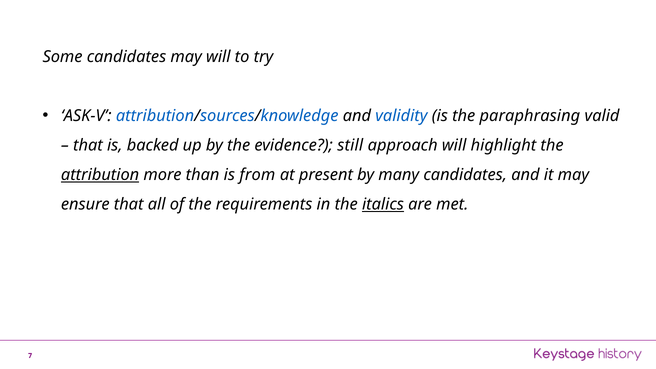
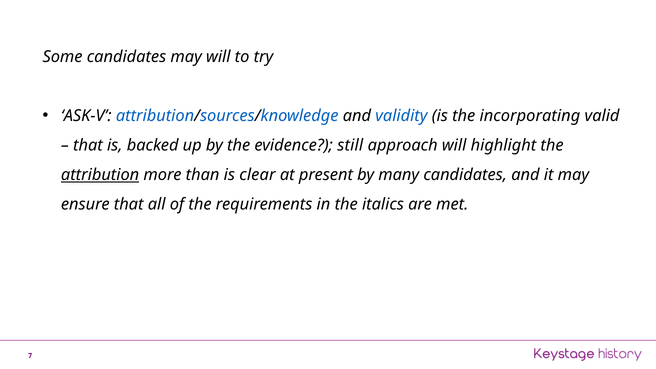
paraphrasing: paraphrasing -> incorporating (530, 116)
from: from -> clear (257, 175)
italics underline: present -> none (383, 204)
